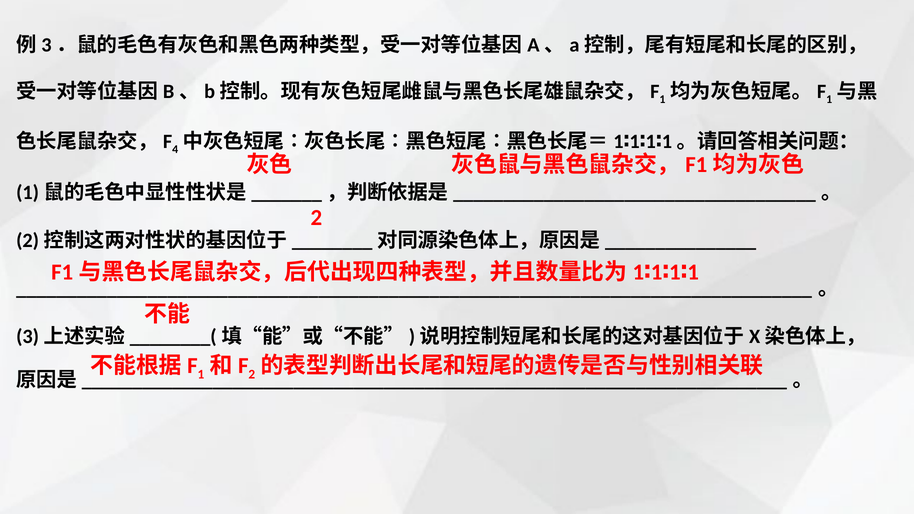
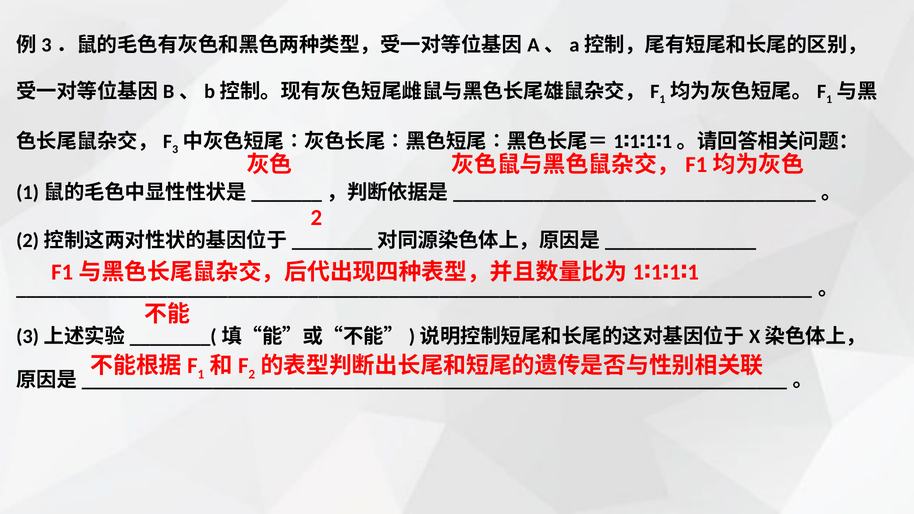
4: 4 -> 3 (175, 149)
